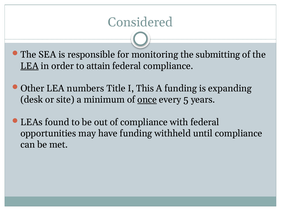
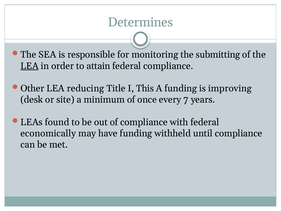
Considered: Considered -> Determines (140, 22)
numbers: numbers -> reducing (85, 88)
expanding: expanding -> improving (230, 88)
once underline: present -> none (147, 100)
5: 5 -> 7 (186, 100)
opportunities: opportunities -> economically (48, 133)
